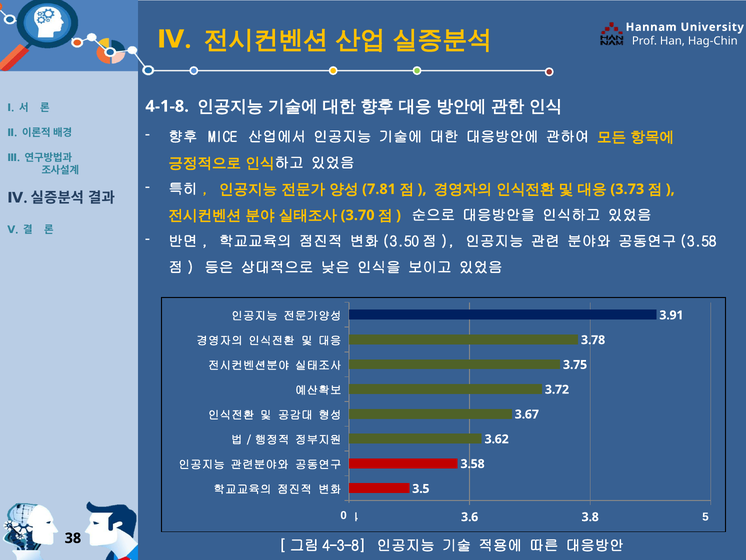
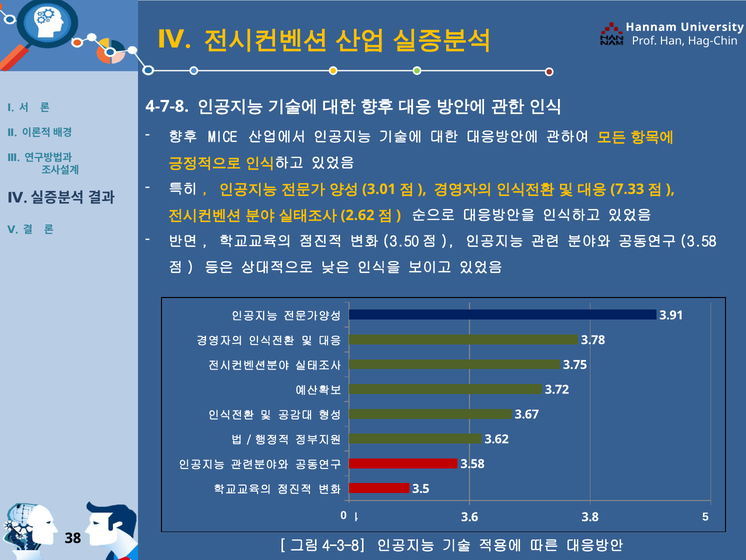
4-1-8: 4-1-8 -> 4-7-8 (167, 106)
7.81: 7.81 -> 3.01 (379, 189)
3.73: 3.73 -> 7.33 (627, 189)
3.70: 3.70 -> 2.62 (358, 215)
